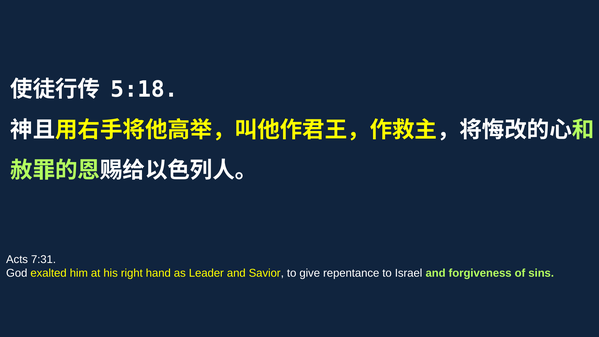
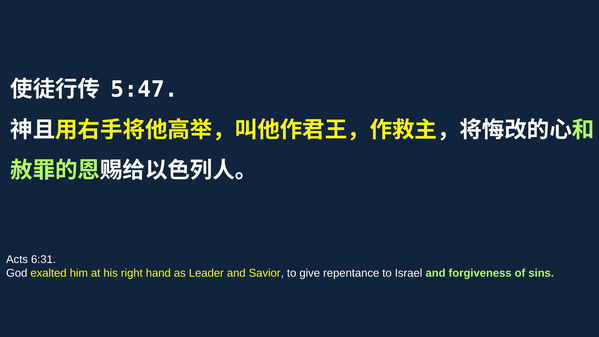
5:18: 5:18 -> 5:47 (144, 90)
7:31: 7:31 -> 6:31 (44, 260)
